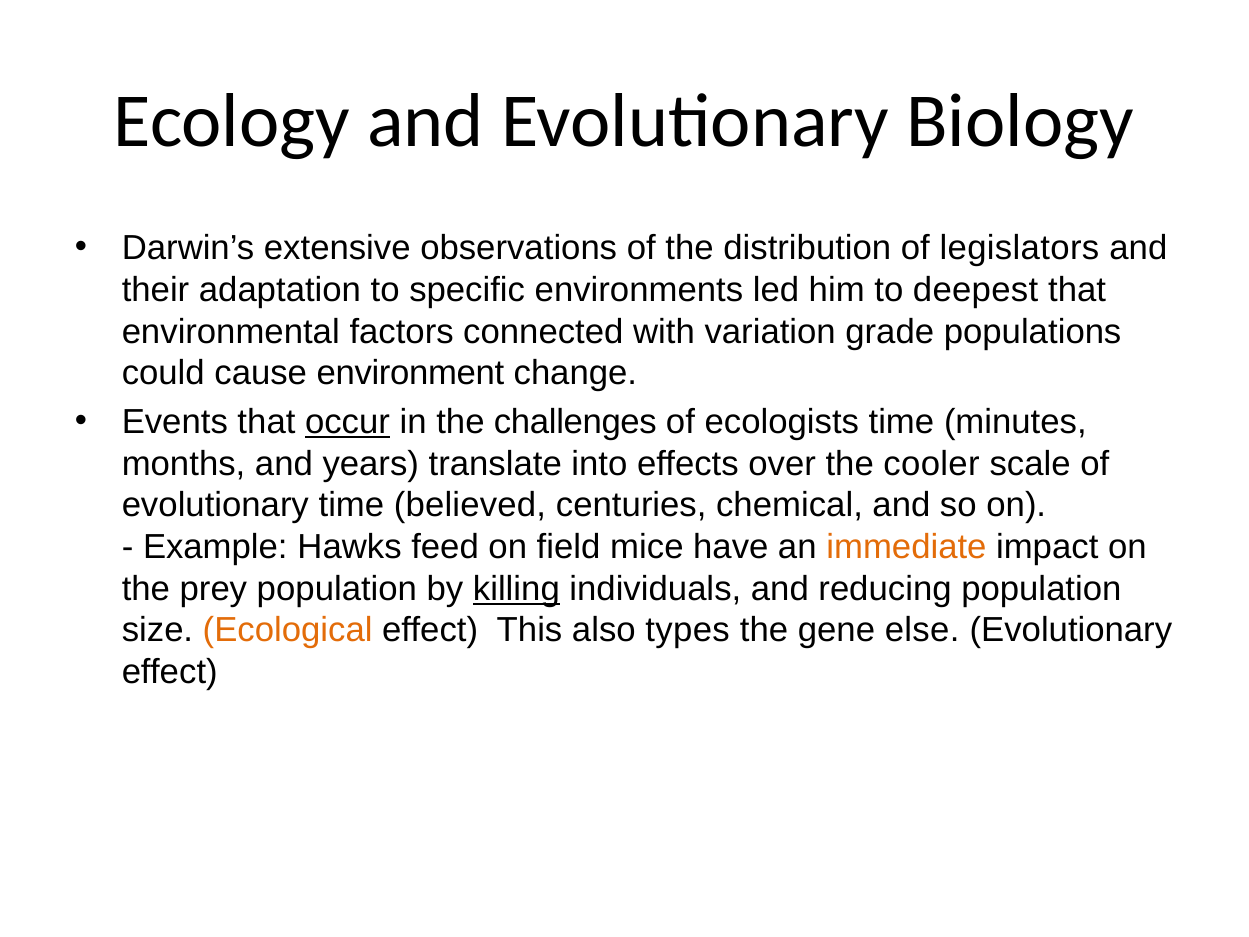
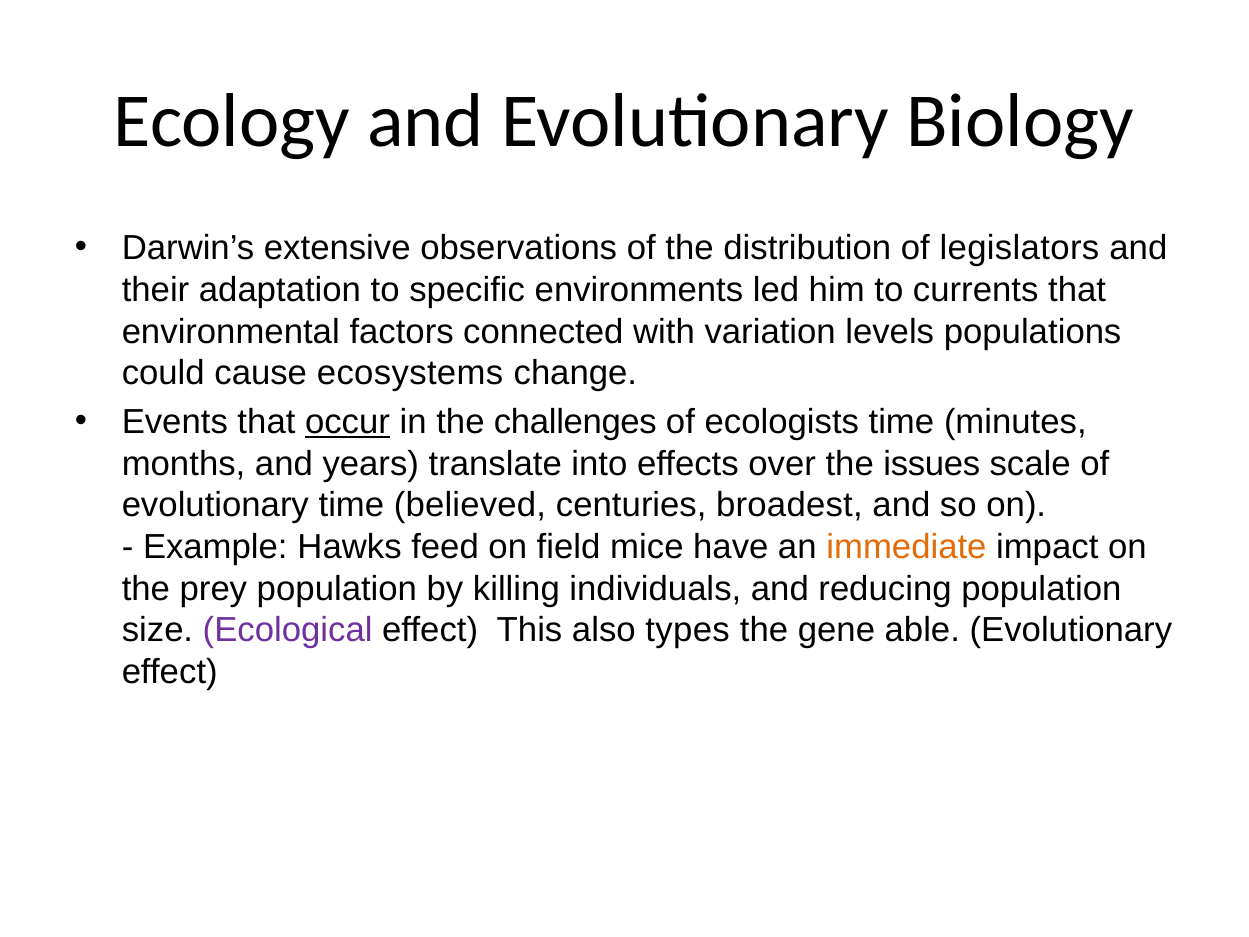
deepest: deepest -> currents (976, 290)
grade: grade -> levels (890, 332)
environment: environment -> ecosystems (410, 373)
cooler: cooler -> issues (932, 464)
chemical: chemical -> broadest (789, 505)
killing underline: present -> none (516, 589)
Ecological colour: orange -> purple (288, 630)
else: else -> able (922, 630)
